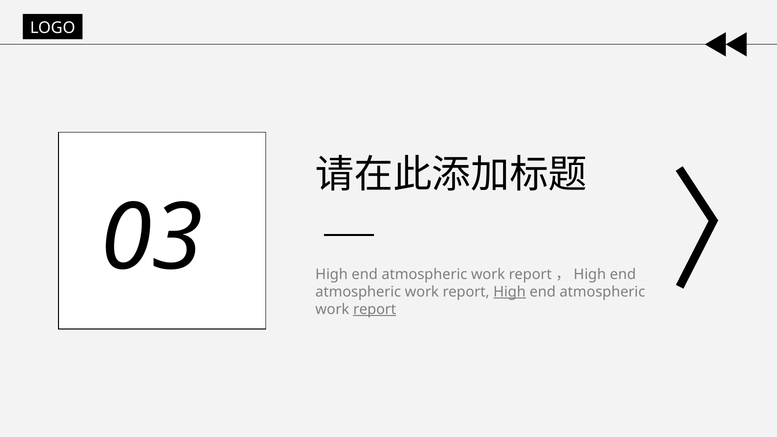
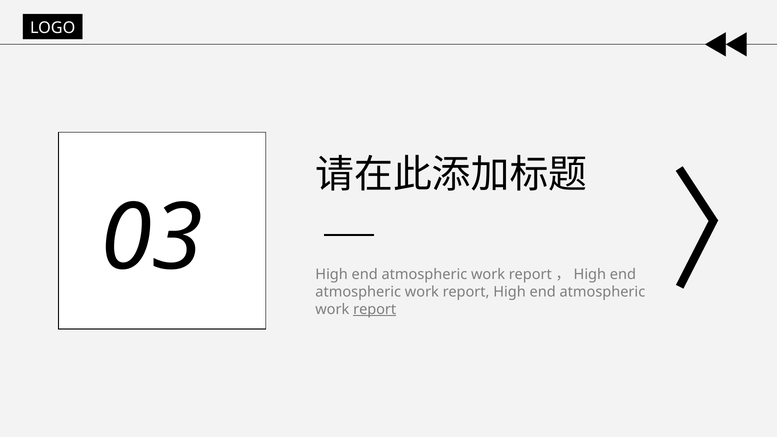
High underline: present -> none (510, 292)
